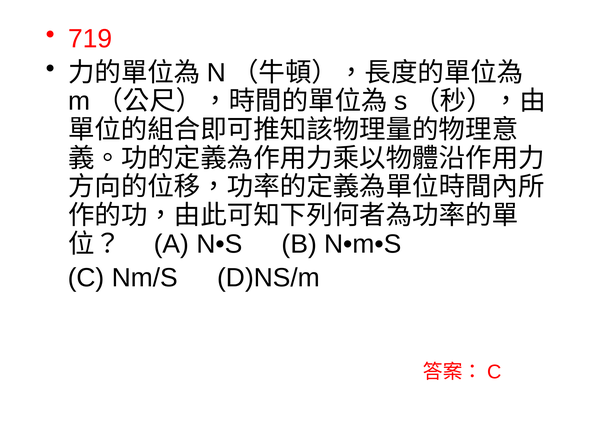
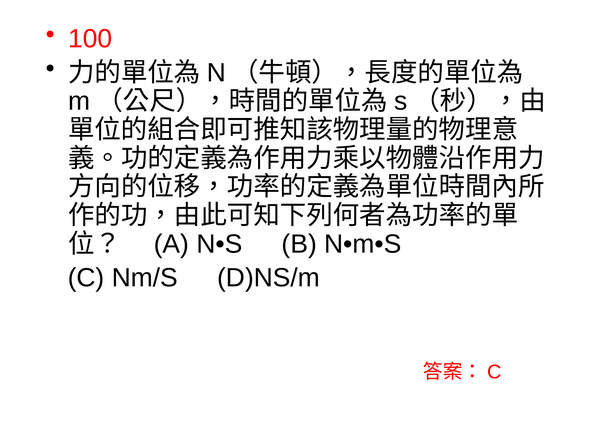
719: 719 -> 100 (90, 39)
